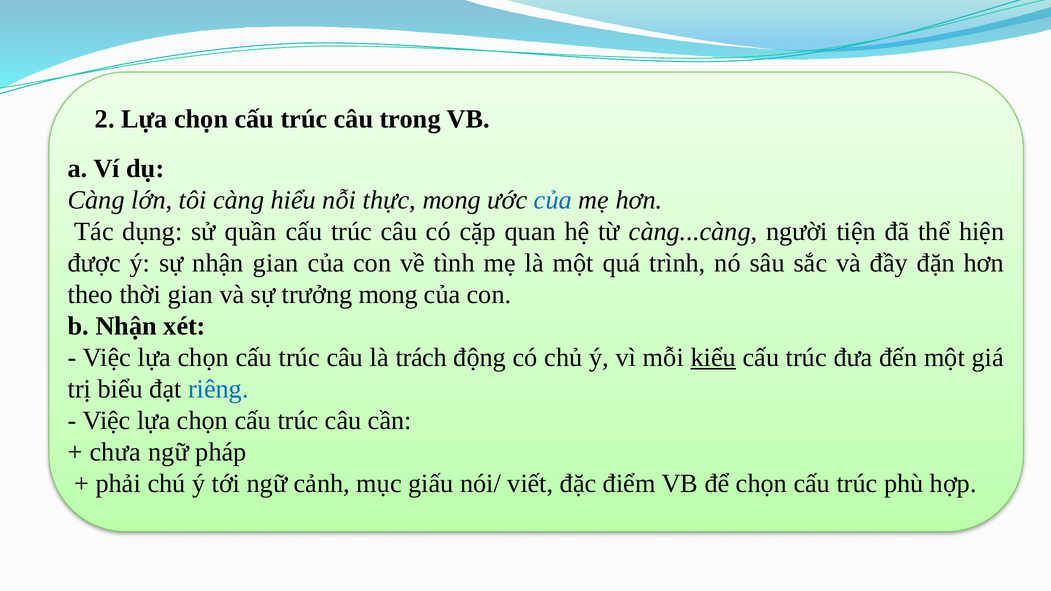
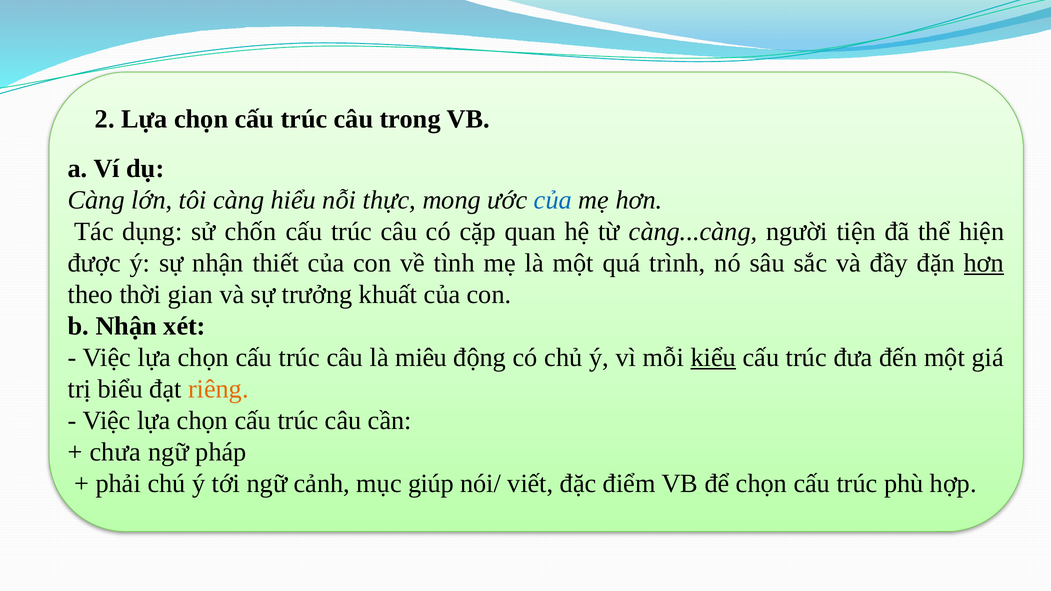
quần: quần -> chốn (251, 231)
nhận gian: gian -> thiết (276, 263)
hơn underline: none -> present (984, 263)
trưởng mong: mong -> khuất (388, 295)
trách: trách -> miêu (421, 358)
riêng colour: blue -> orange (218, 389)
giấu: giấu -> giúp (431, 484)
